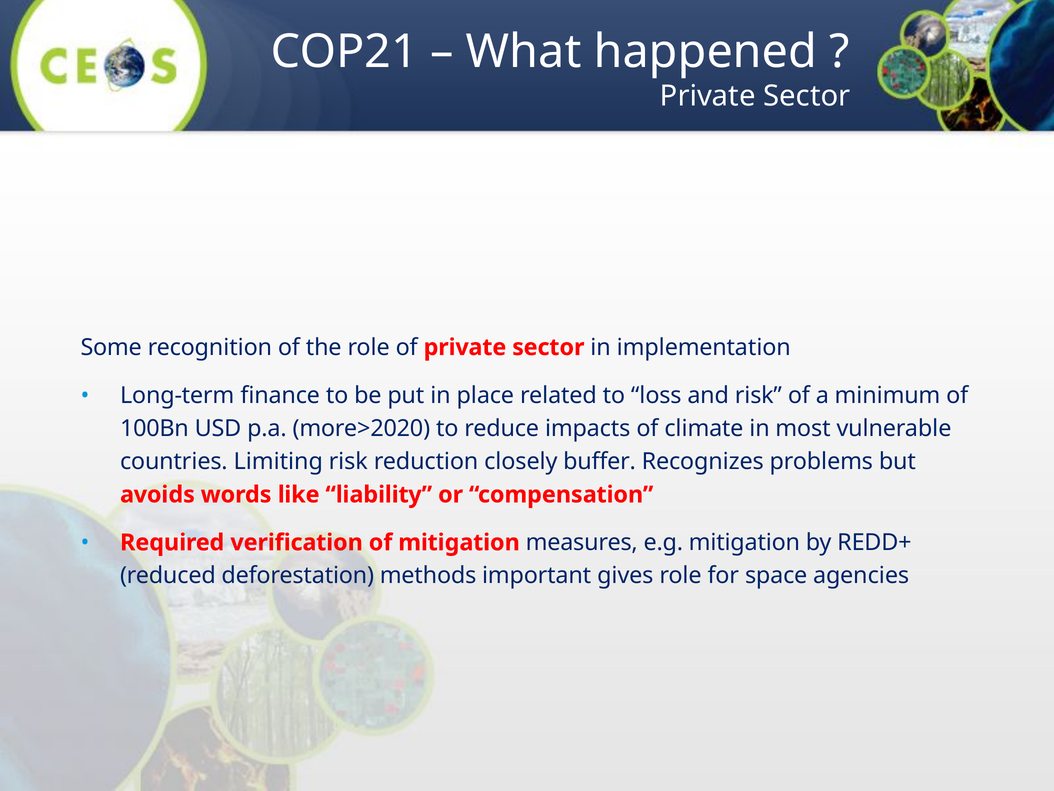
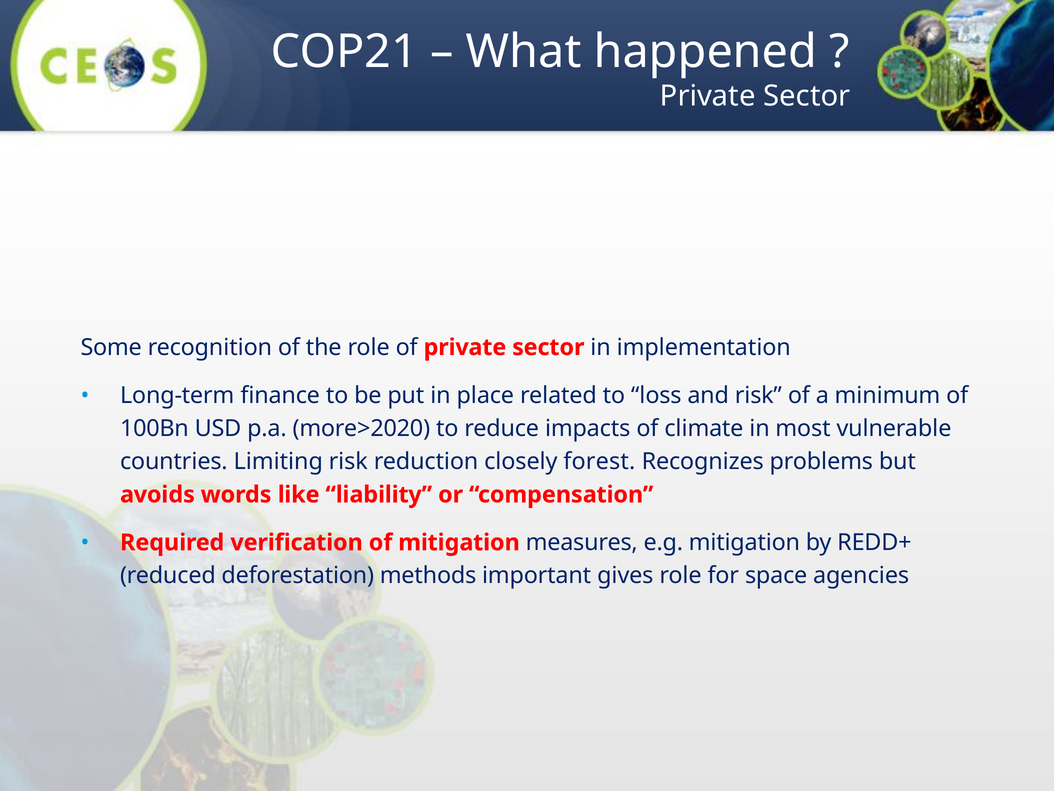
buffer: buffer -> forest (599, 461)
